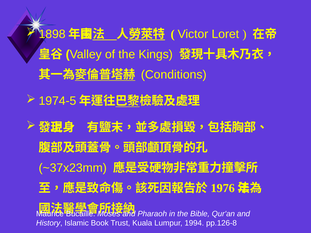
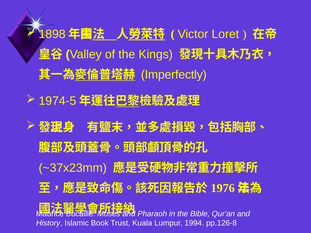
Conditions: Conditions -> Imperfectly (174, 75)
